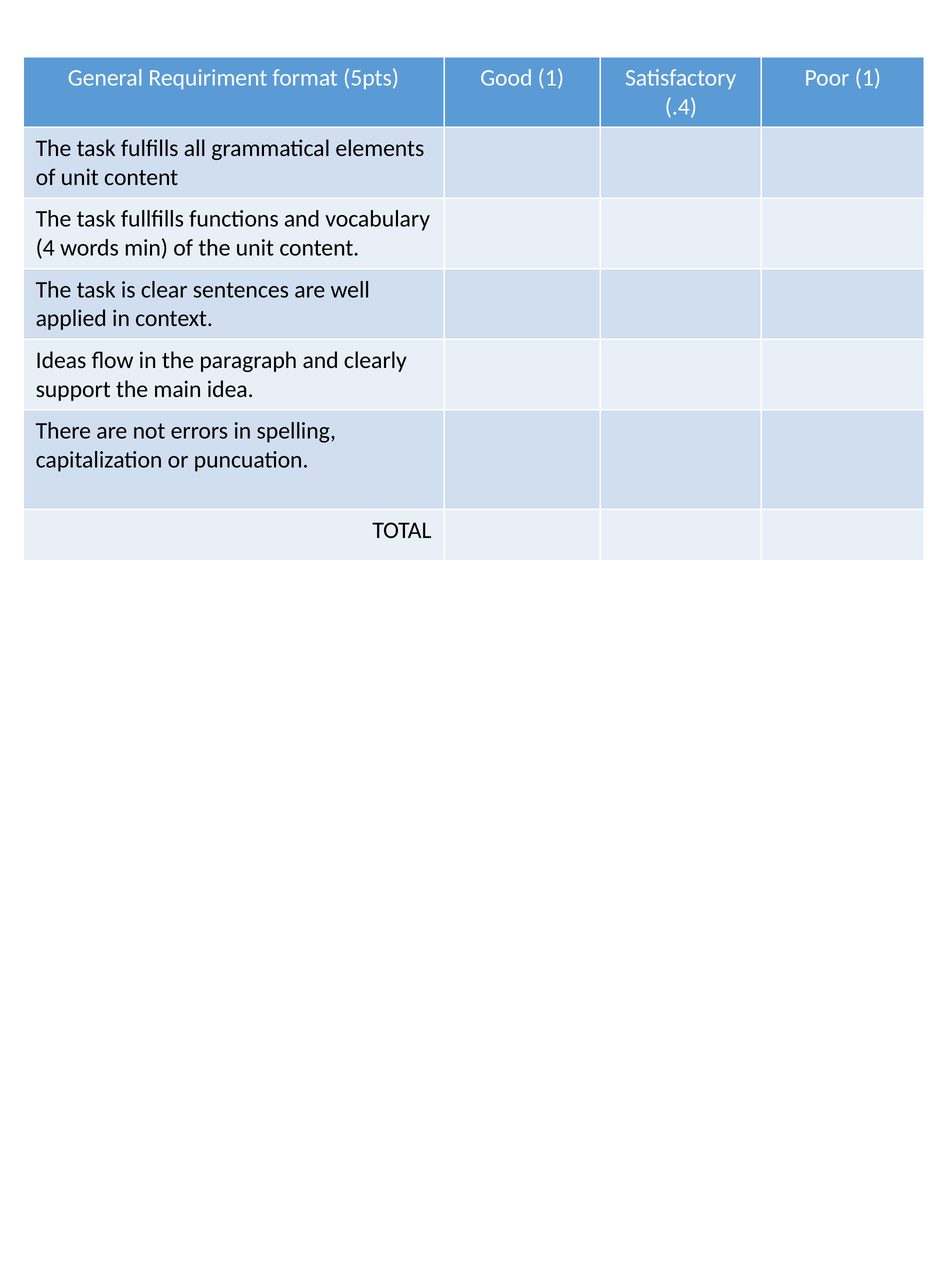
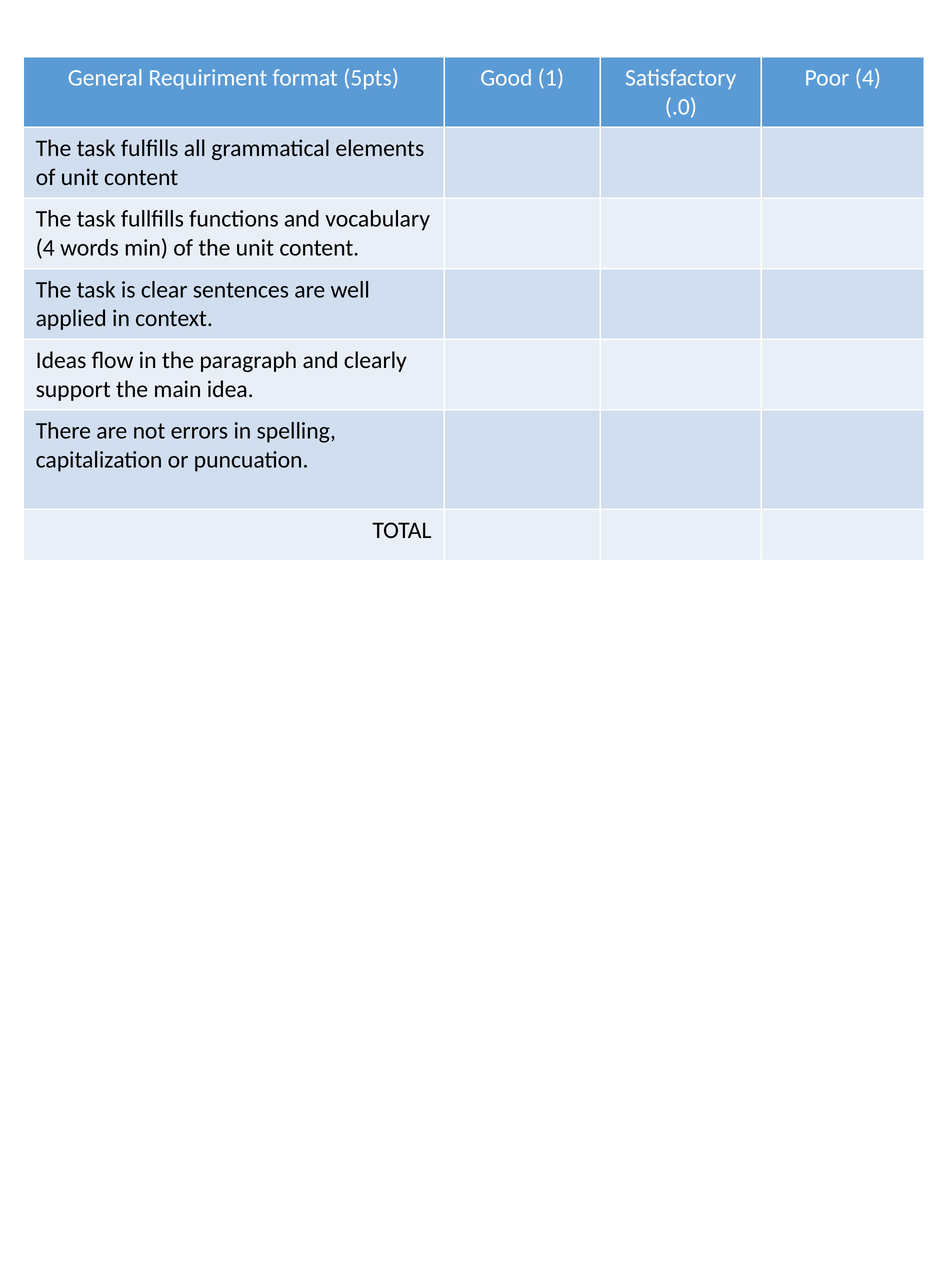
Poor 1: 1 -> 4 (868, 78)
.4: .4 -> .0 (681, 107)
